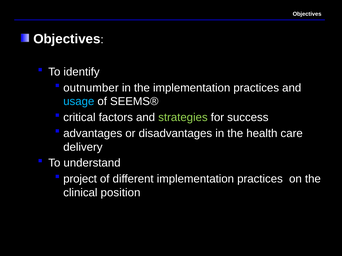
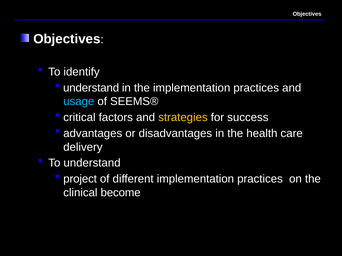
outnumber: outnumber -> understand (91, 88)
strategies colour: light green -> yellow (183, 118)
position: position -> become (121, 193)
